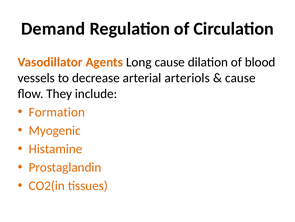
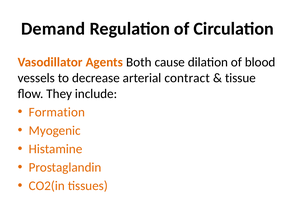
Long: Long -> Both (139, 62)
arteriols: arteriols -> contract (187, 78)
cause: cause -> tissue (240, 78)
